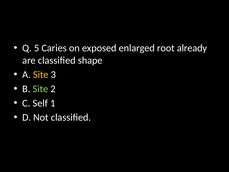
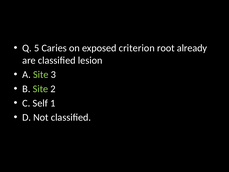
enlarged: enlarged -> criterion (137, 48)
shape: shape -> lesion (90, 60)
Site colour: yellow -> light green (41, 75)
